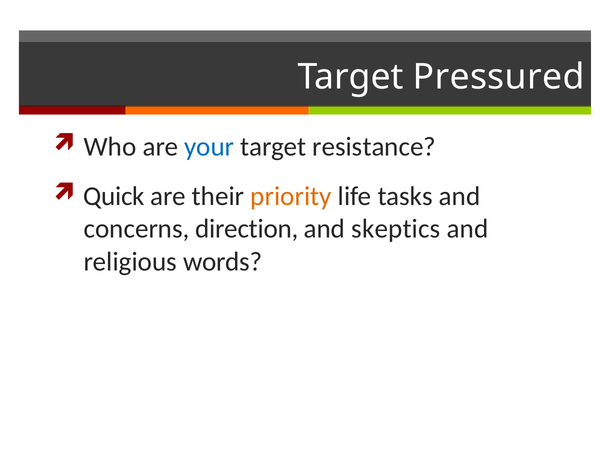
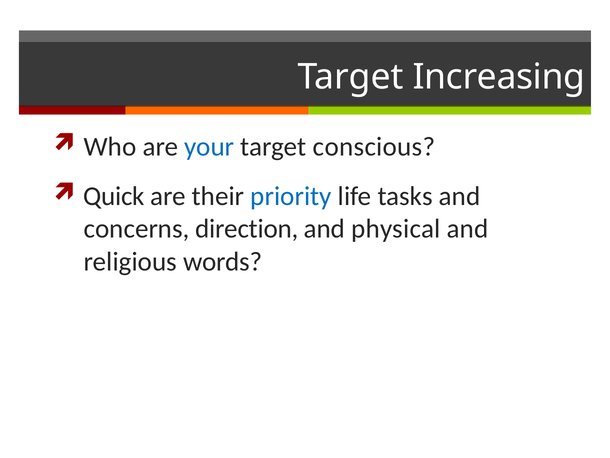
Pressured: Pressured -> Increasing (499, 77)
resistance: resistance -> conscious (374, 147)
priority colour: orange -> blue (291, 196)
skeptics: skeptics -> physical (396, 229)
